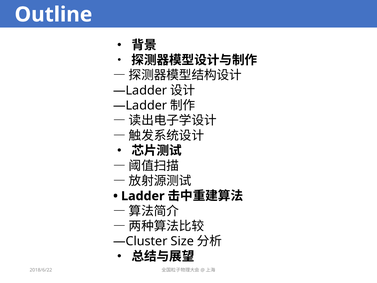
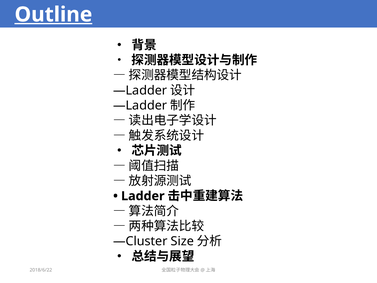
Outline underline: none -> present (53, 15)
